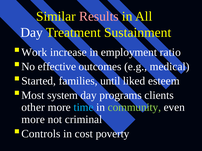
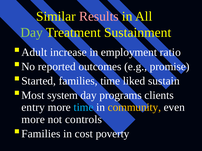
Day colour: white -> light green (32, 33)
Work: Work -> Adult (34, 52)
effective: effective -> reported (57, 67)
medical: medical -> promise (170, 67)
families until: until -> time (110, 81)
esteem: esteem -> sustain (164, 81)
other: other -> entry (33, 108)
community colour: light green -> yellow (134, 108)
criminal: criminal -> controls (83, 120)
Controls: Controls -> Families (41, 134)
